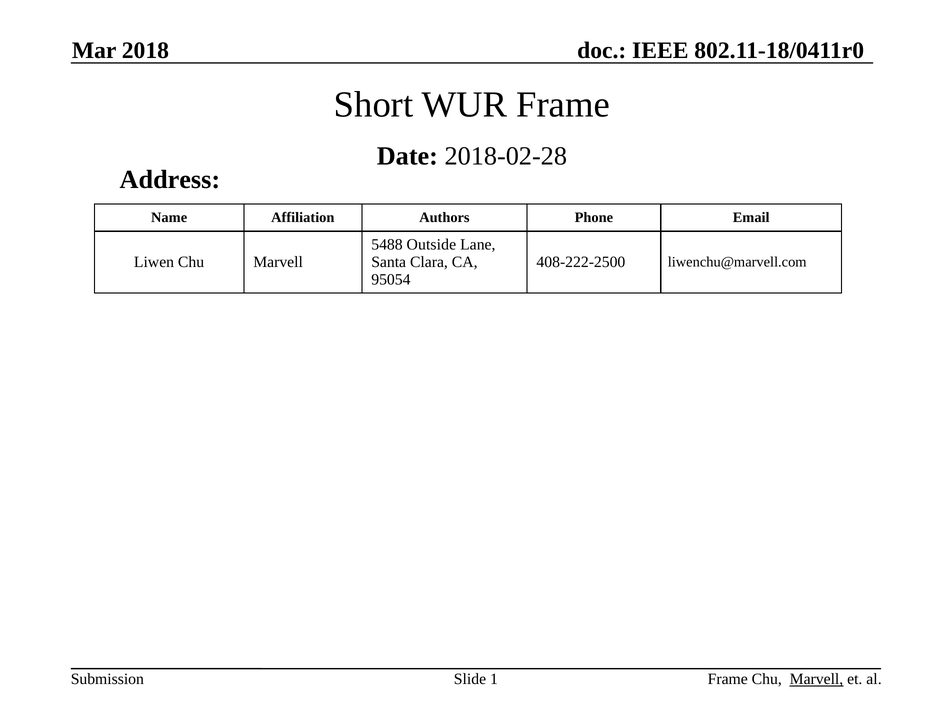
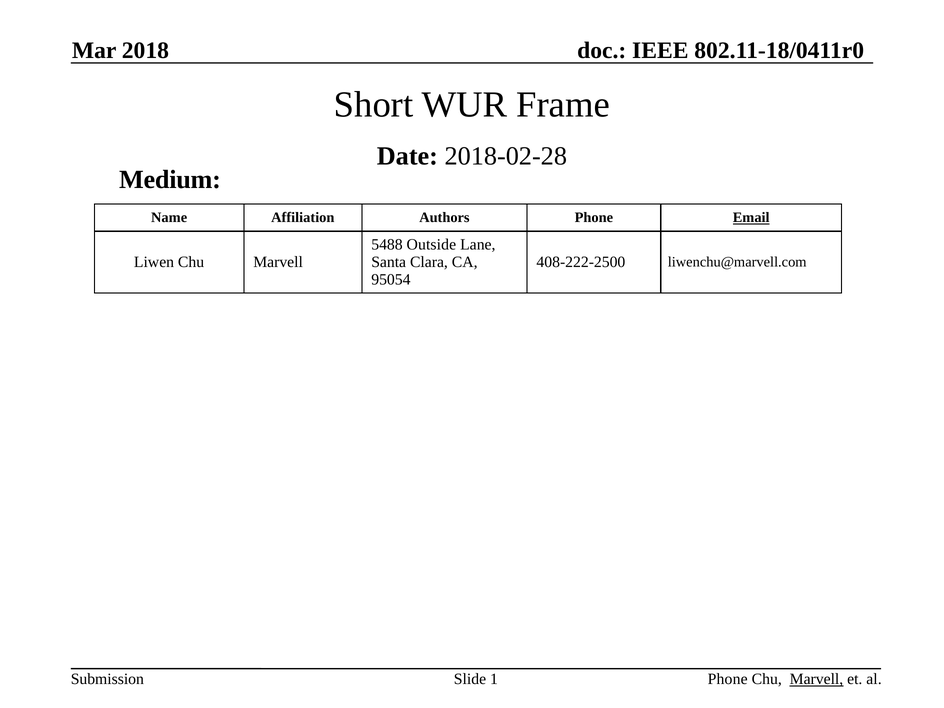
Address: Address -> Medium (170, 180)
Email underline: none -> present (751, 218)
Frame: Frame -> Phone (728, 679)
